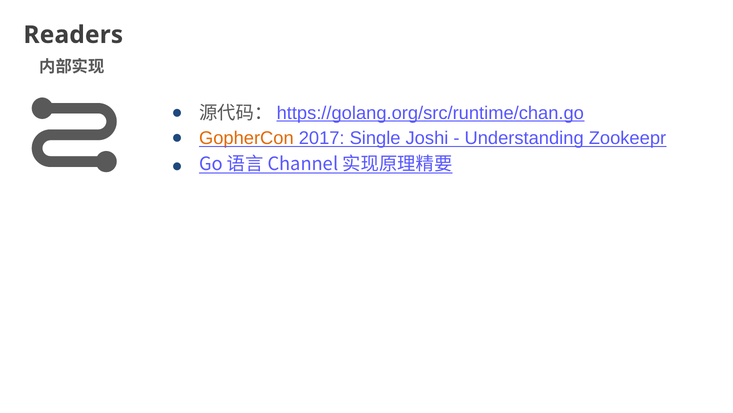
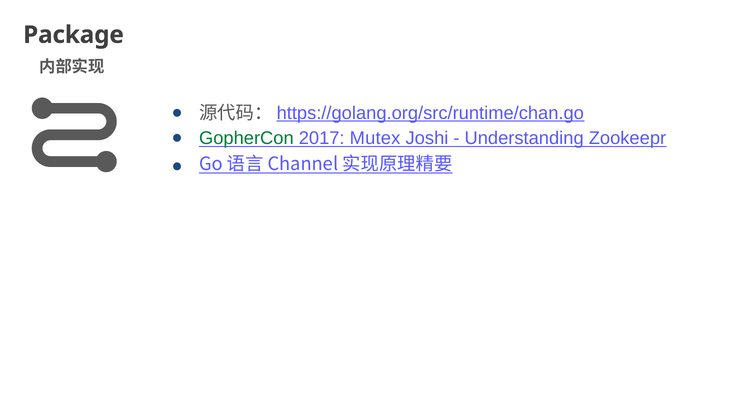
Readers: Readers -> Package (73, 35)
GopherCon colour: orange -> green (246, 138)
Single: Single -> Mutex (375, 138)
